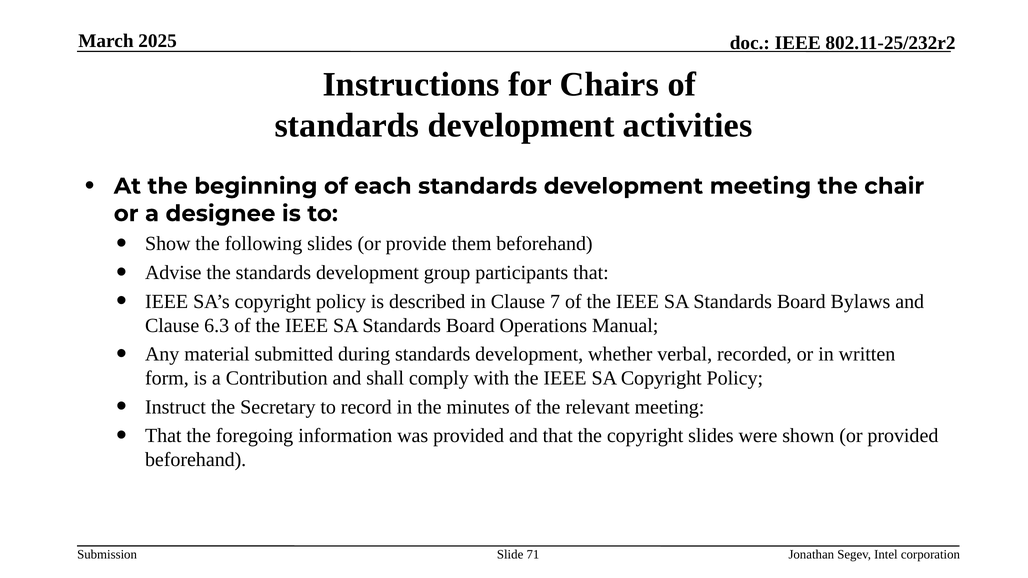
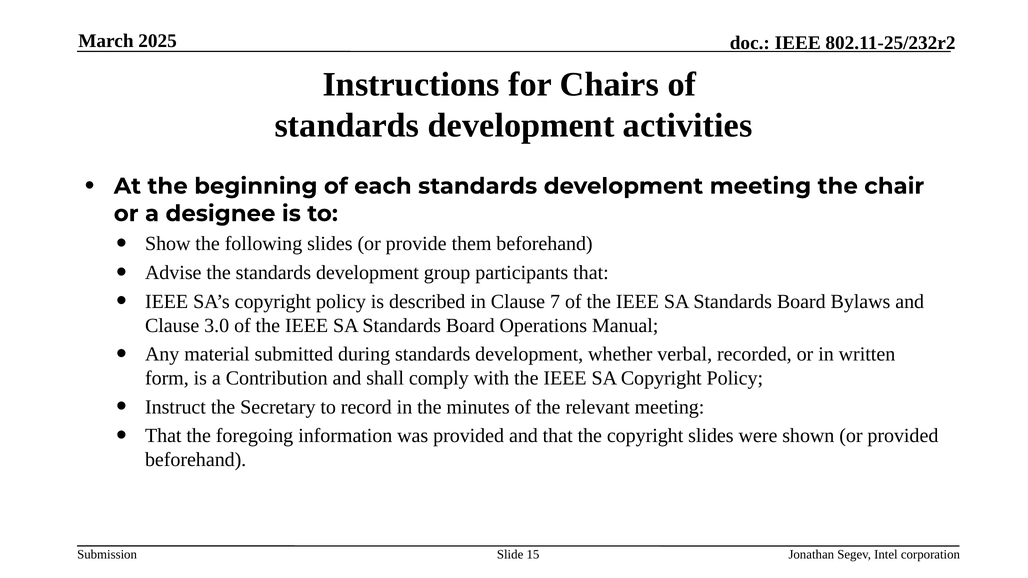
6.3: 6.3 -> 3.0 (217, 326)
71: 71 -> 15 (533, 555)
